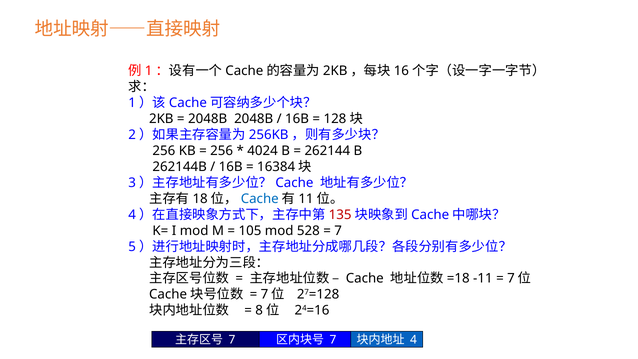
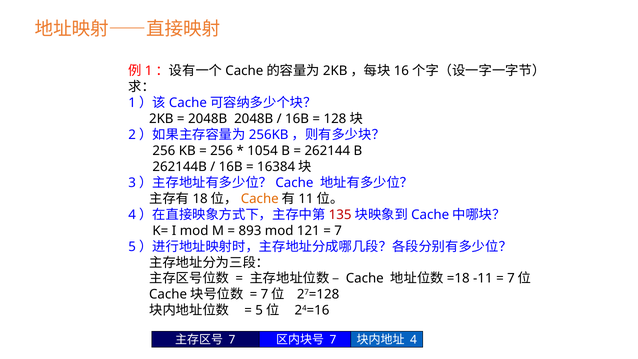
4024: 4024 -> 1054 (263, 151)
Cache colour: blue -> orange (260, 199)
105: 105 -> 893 (250, 231)
528: 528 -> 121 (308, 231)
8: 8 -> 5 (259, 310)
